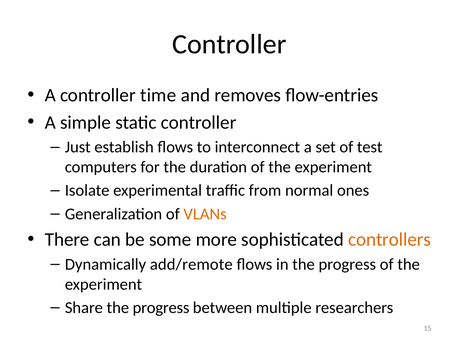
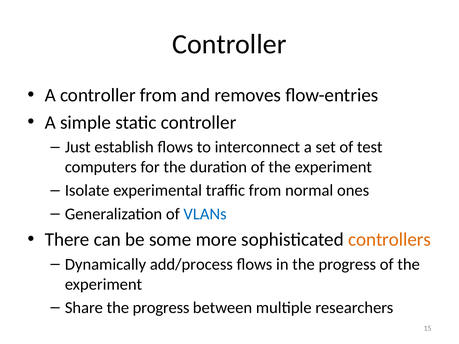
controller time: time -> from (158, 95)
VLANs colour: orange -> blue (205, 214)
add/remote: add/remote -> add/process (191, 265)
